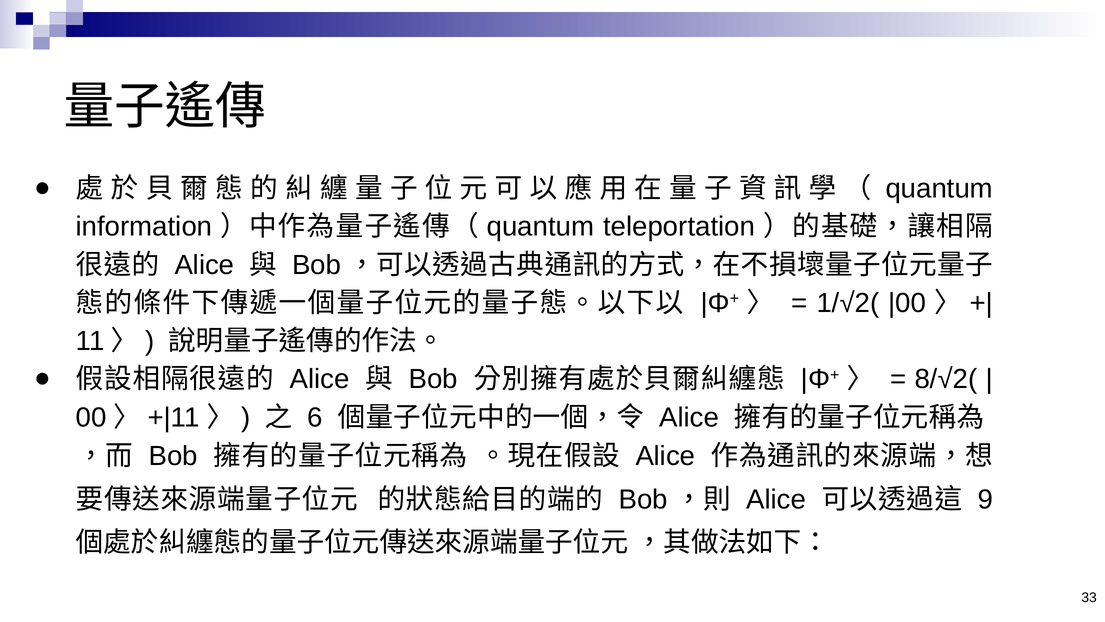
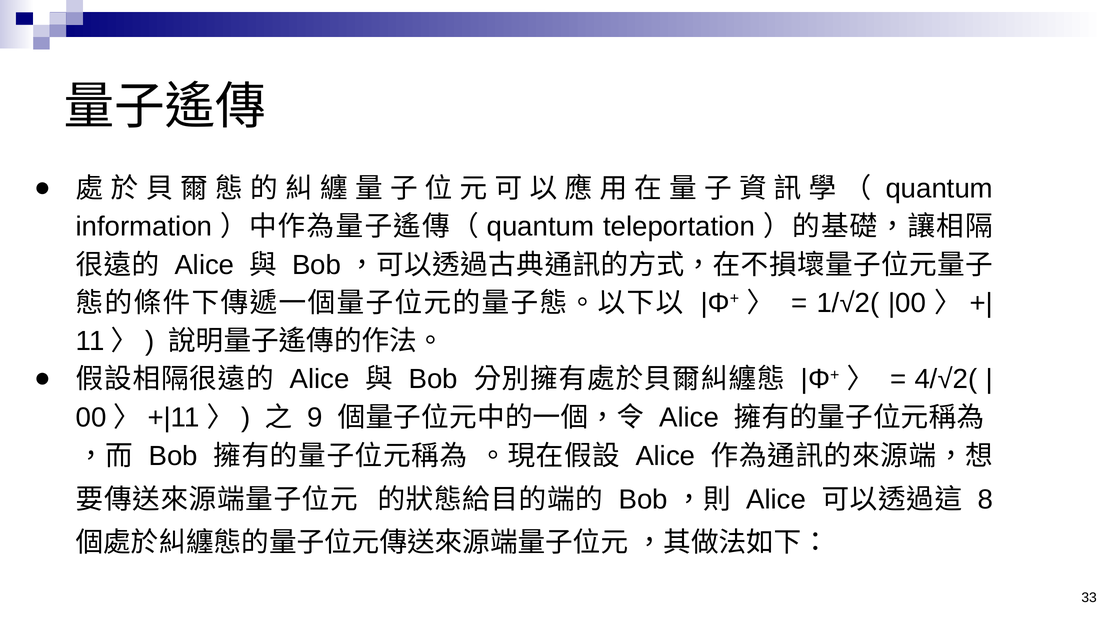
8/√2(: 8/√2( -> 4/√2( (946, 379)
6: 6 -> 9 (315, 417)
9: 9 -> 8 (985, 499)
